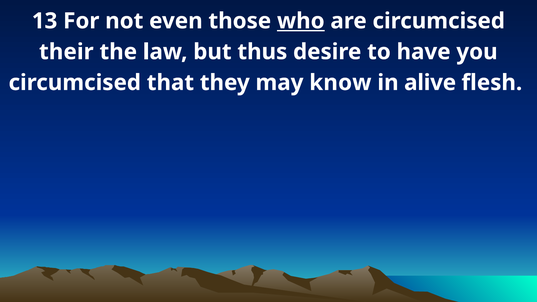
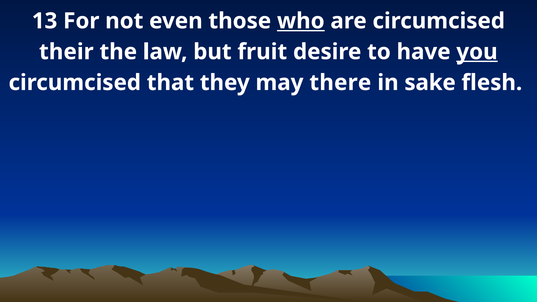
thus: thus -> fruit (262, 52)
you underline: none -> present (477, 52)
know: know -> there (340, 83)
alive: alive -> sake (430, 83)
